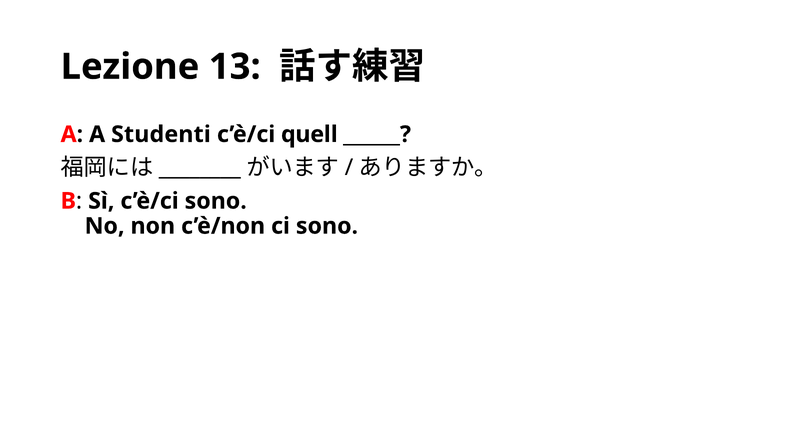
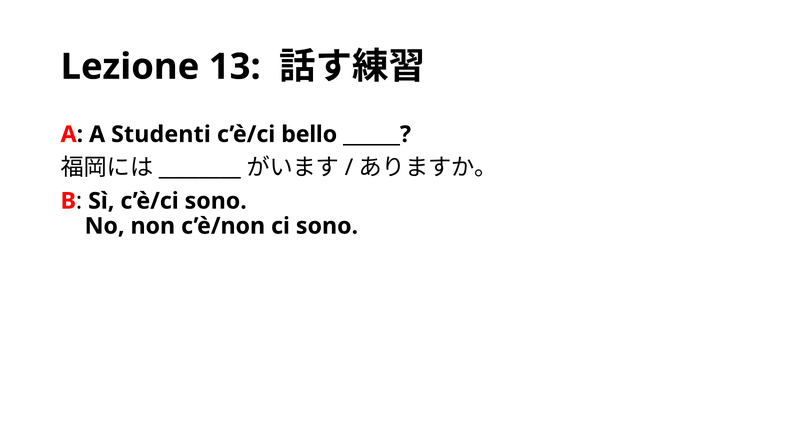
quell: quell -> bello (309, 134)
